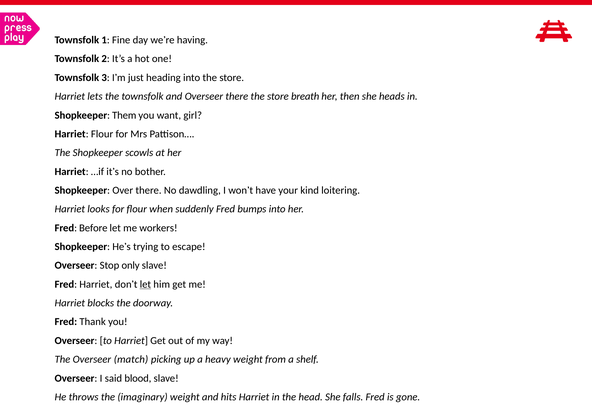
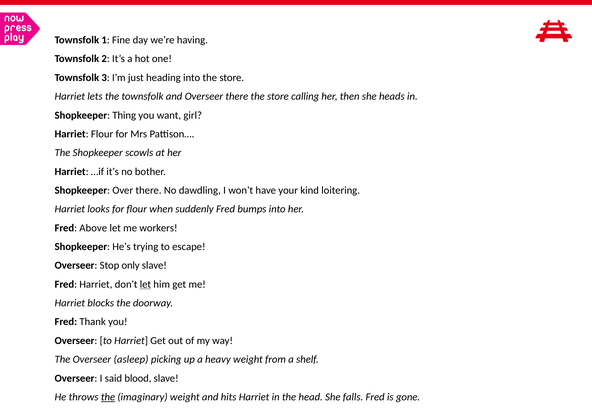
breath: breath -> calling (305, 97)
Them: Them -> Thing (124, 115)
Before: Before -> Above (93, 228)
match: match -> asleep (131, 360)
the underline: none -> present (108, 398)
